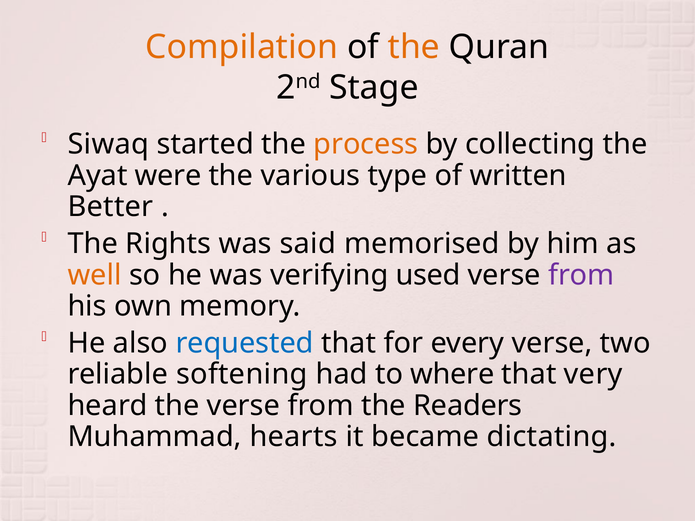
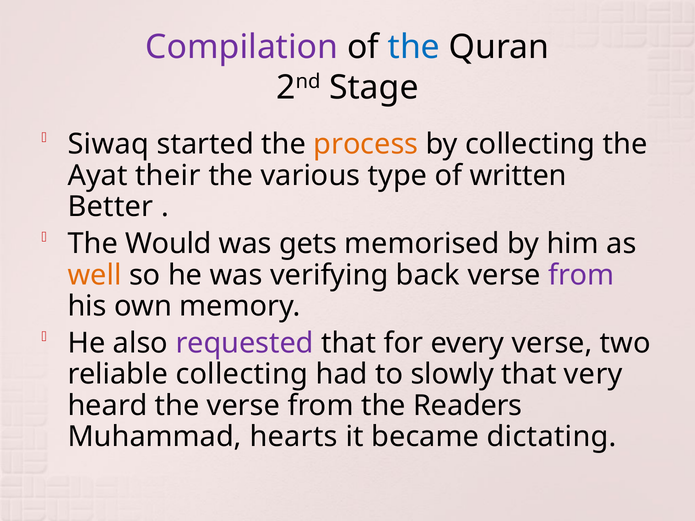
Compilation colour: orange -> purple (242, 47)
the colour: orange -> blue (414, 47)
were: were -> their (168, 176)
Rights: Rights -> Would (169, 244)
said: said -> gets (308, 244)
used: used -> back (428, 275)
requested colour: blue -> purple (245, 343)
reliable softening: softening -> collecting (242, 374)
where: where -> slowly (452, 374)
